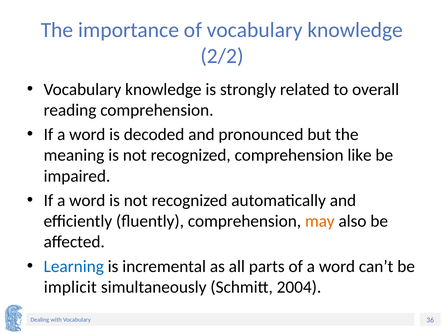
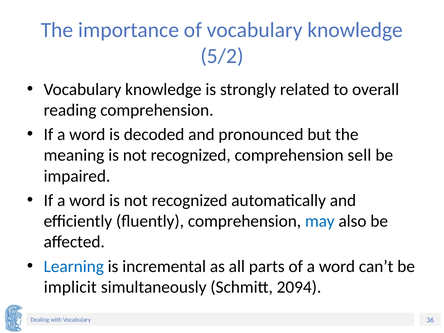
2/2: 2/2 -> 5/2 (222, 56)
like: like -> sell (359, 155)
may colour: orange -> blue (320, 221)
2004: 2004 -> 2094 (299, 287)
